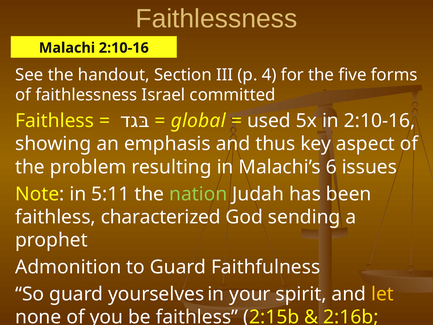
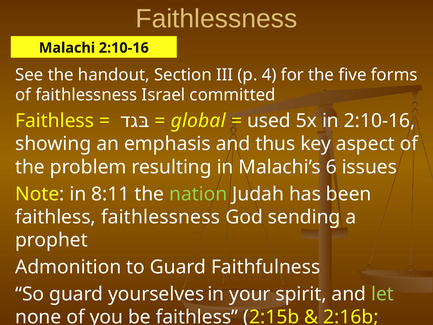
5:11: 5:11 -> 8:11 (110, 194)
faithless characterized: characterized -> faithlessness (161, 217)
let colour: yellow -> light green (383, 294)
